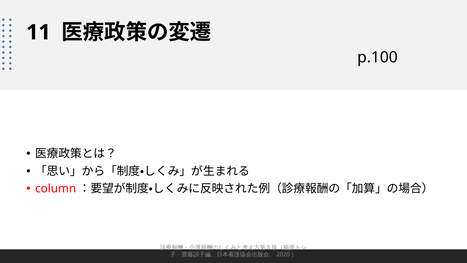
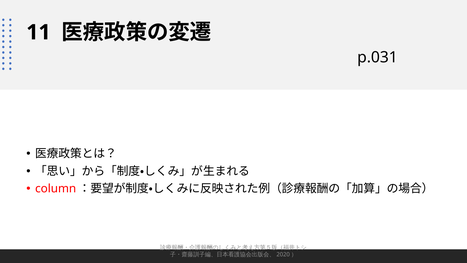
p.100: p.100 -> p.031 (377, 57)
